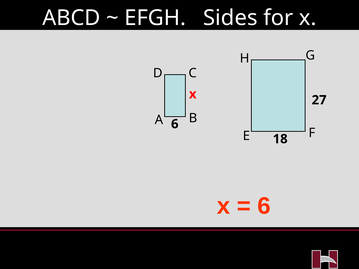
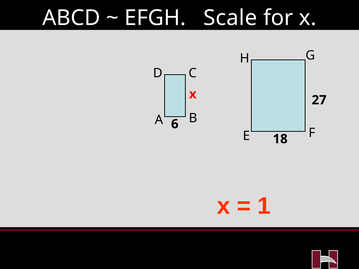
Sides: Sides -> Scale (230, 18)
6: 6 -> 1 (264, 206)
